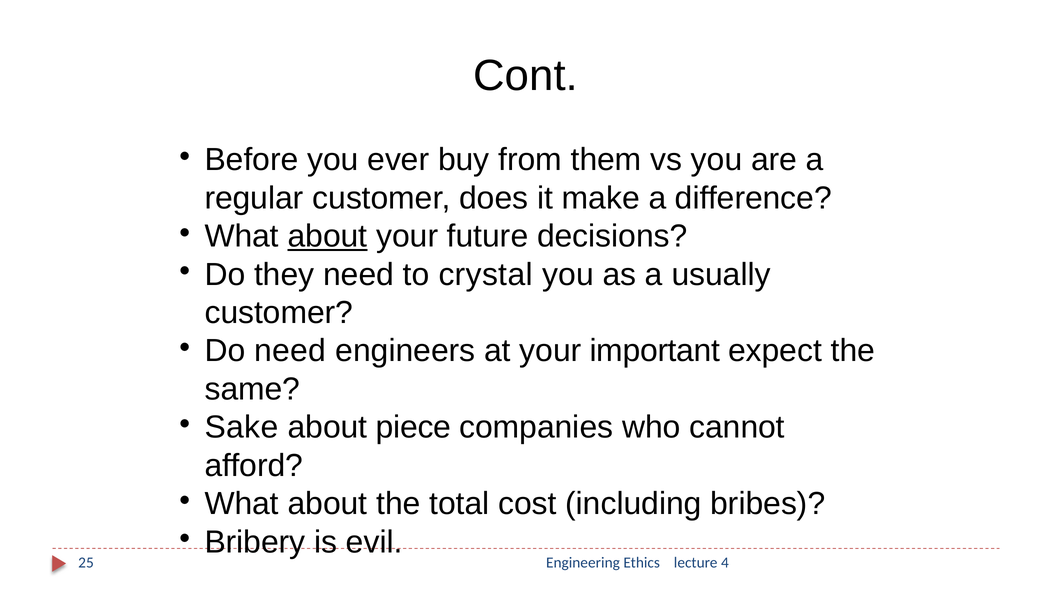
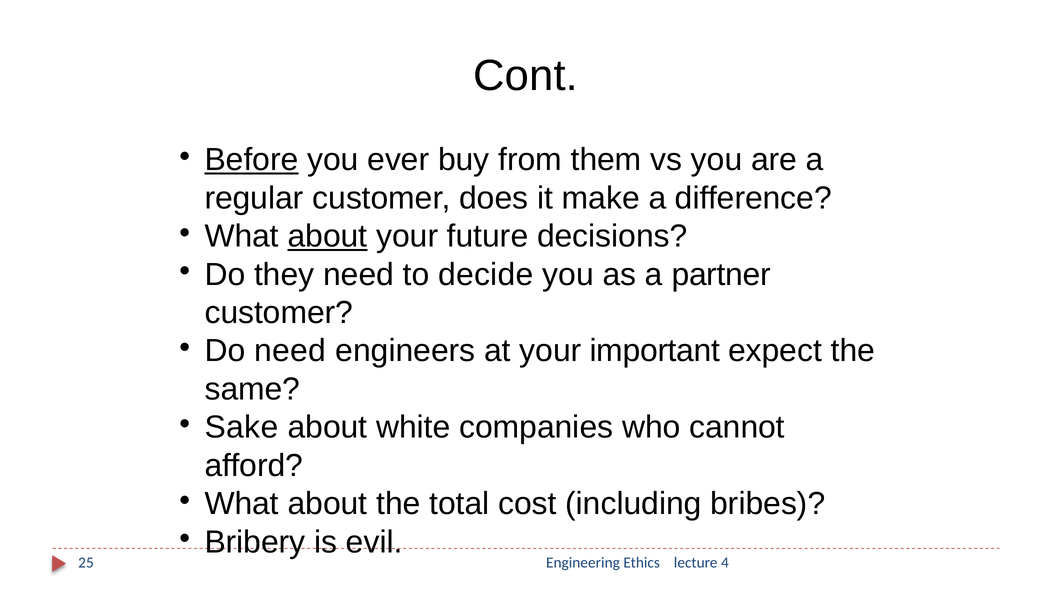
Before underline: none -> present (251, 160)
crystal: crystal -> decide (486, 274)
usually: usually -> partner (721, 274)
piece: piece -> white (413, 427)
